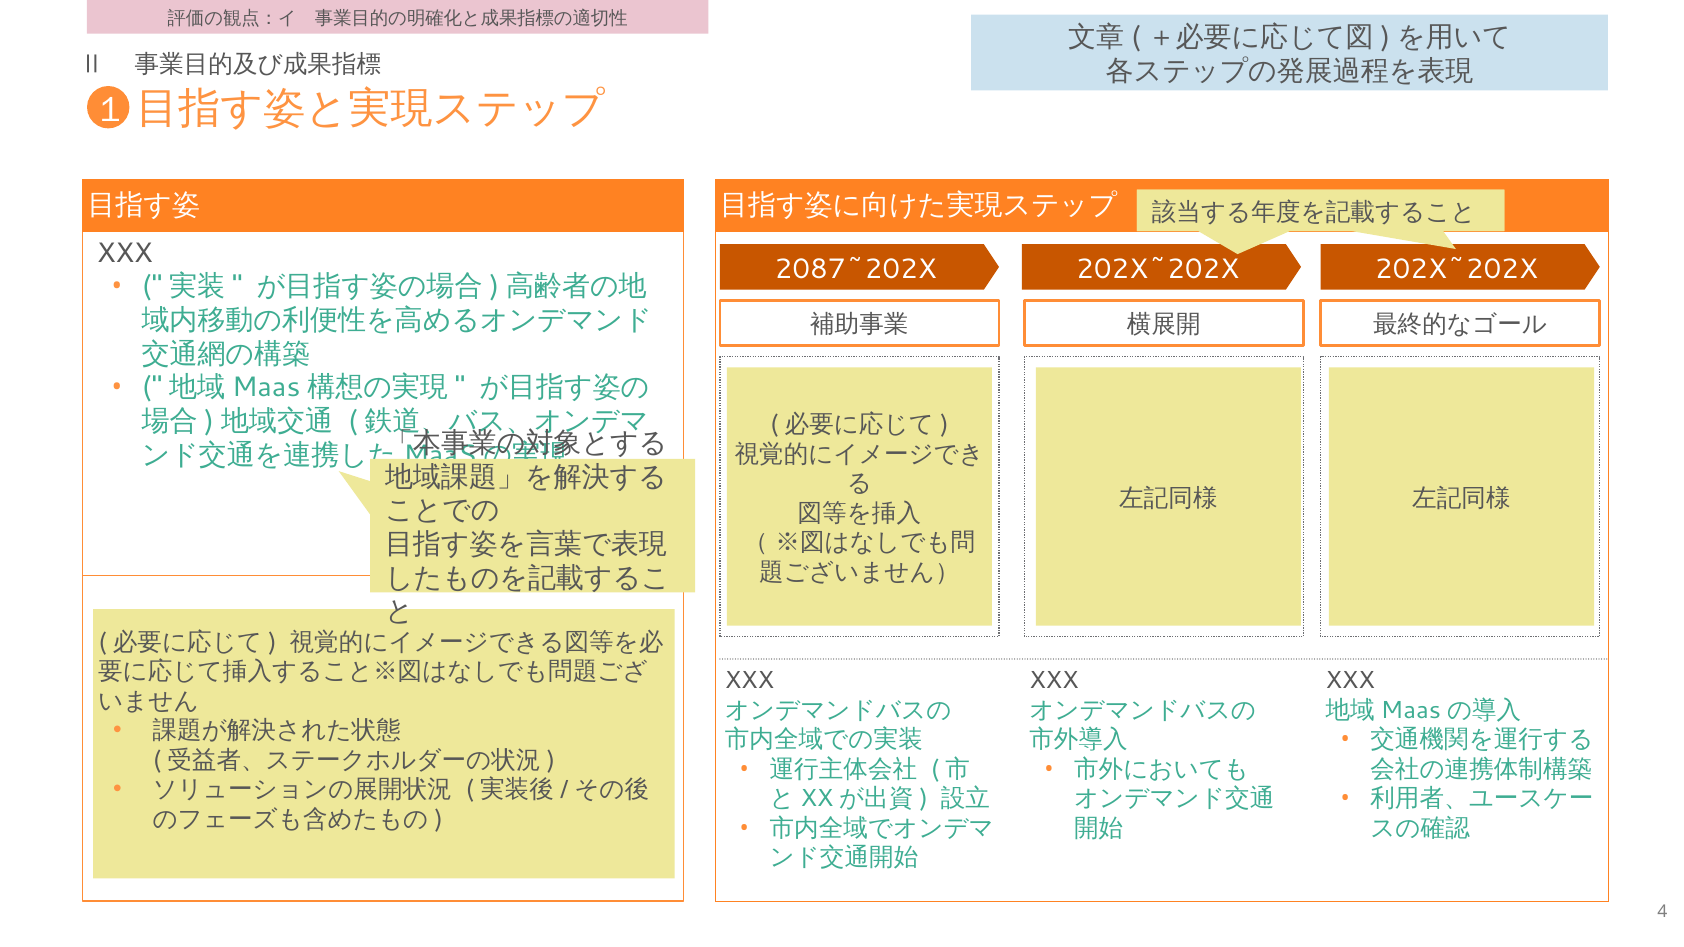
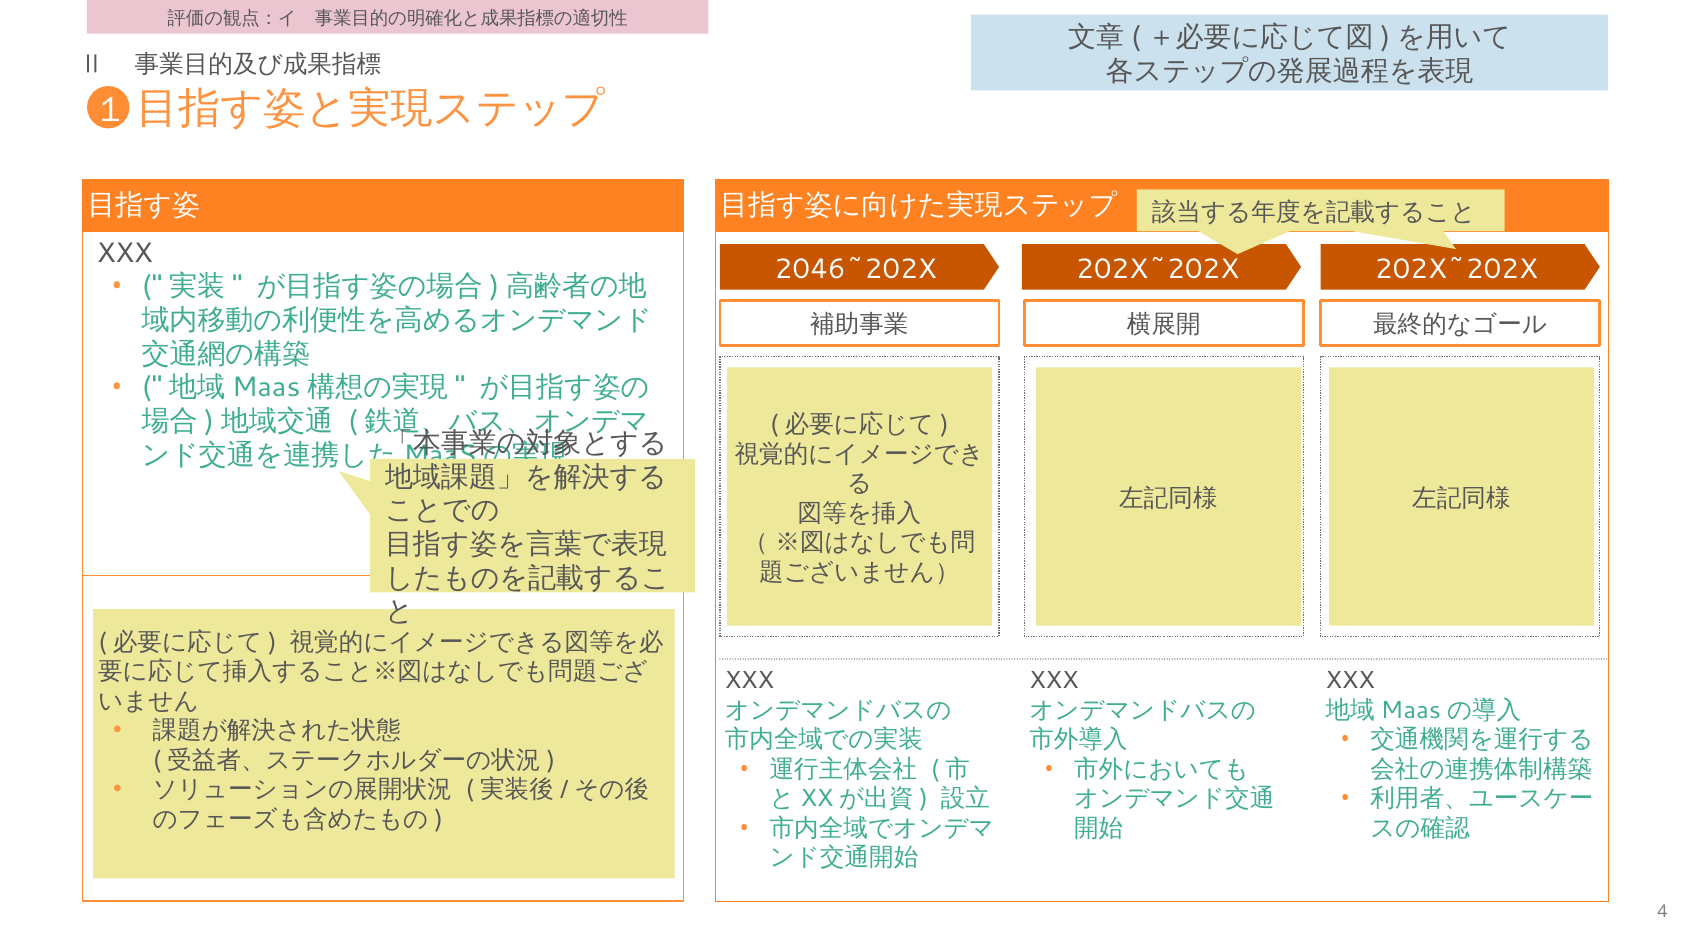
2087~202X: 2087~202X -> 2046~202X (856, 269)
